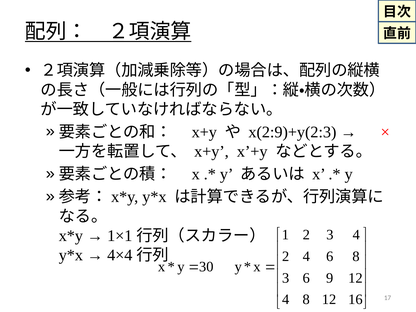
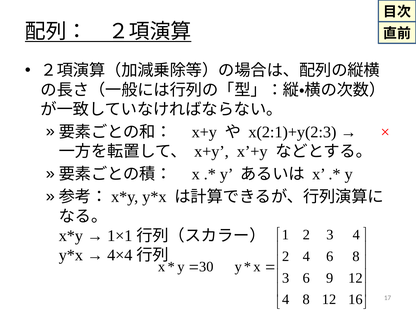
x(2:9)+y(2:3: x(2:9)+y(2:3 -> x(2:1)+y(2:3 (292, 132)
